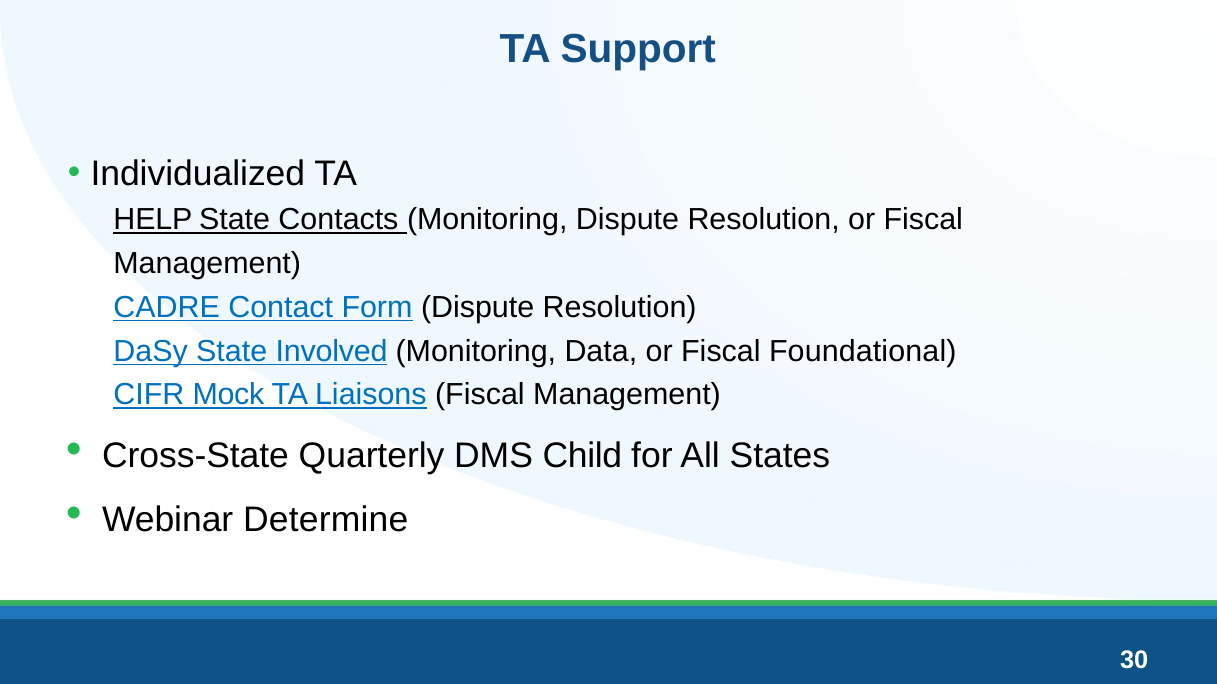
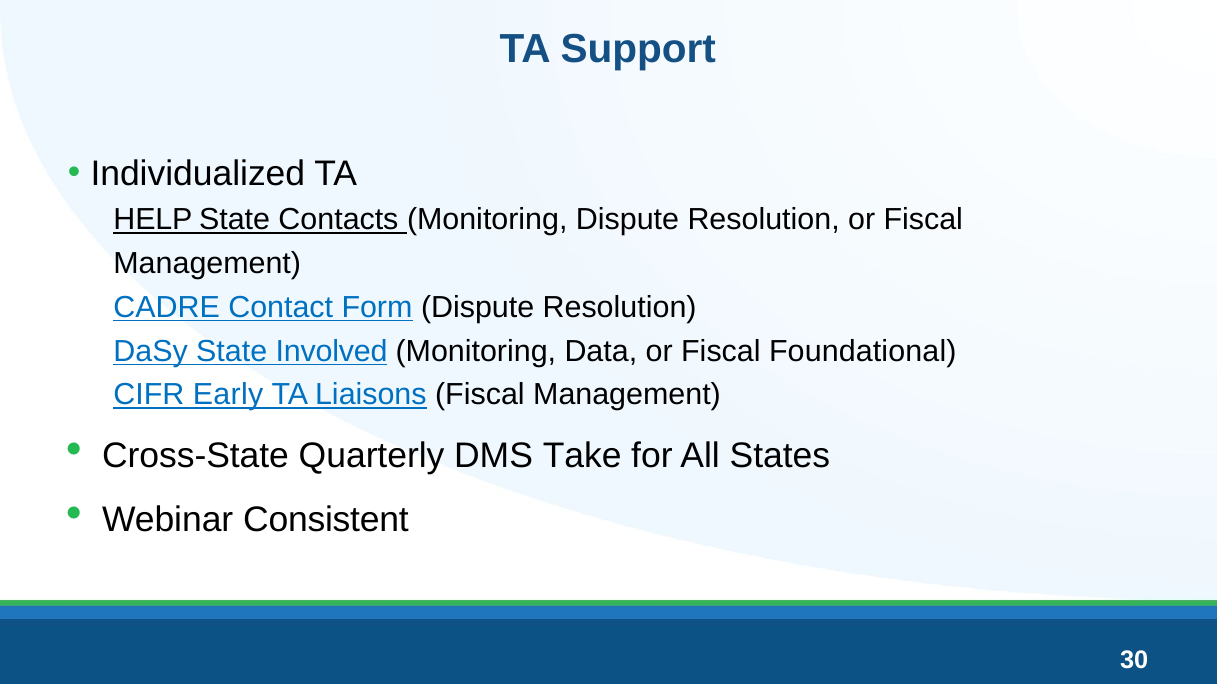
Mock: Mock -> Early (228, 395)
Child: Child -> Take (582, 456)
Determine: Determine -> Consistent (326, 520)
